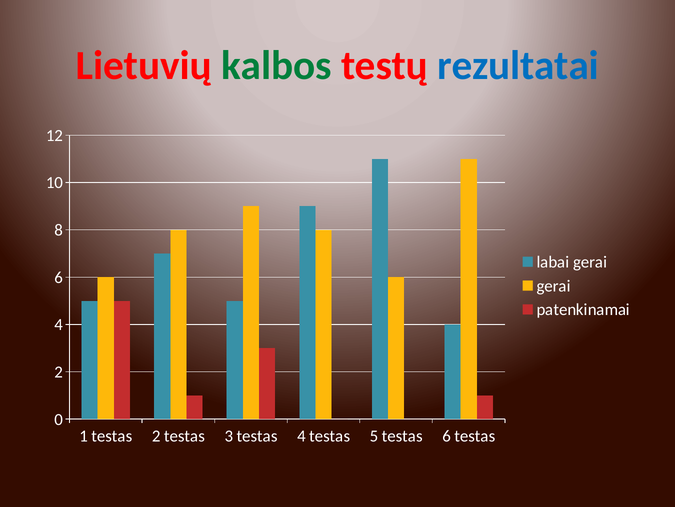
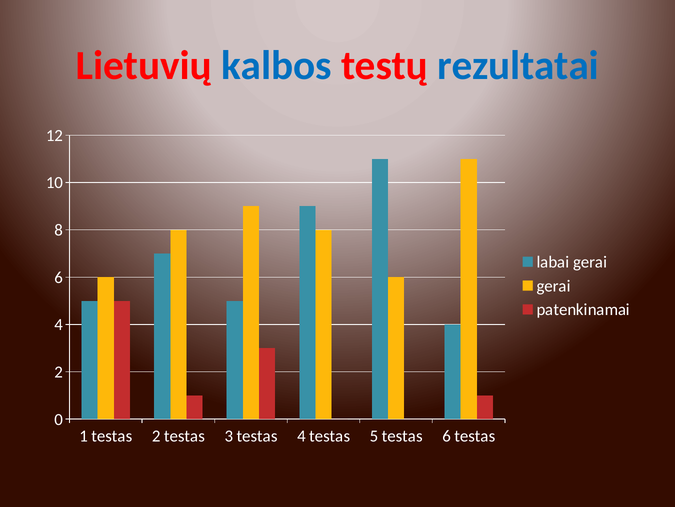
kalbos colour: green -> blue (276, 65)
